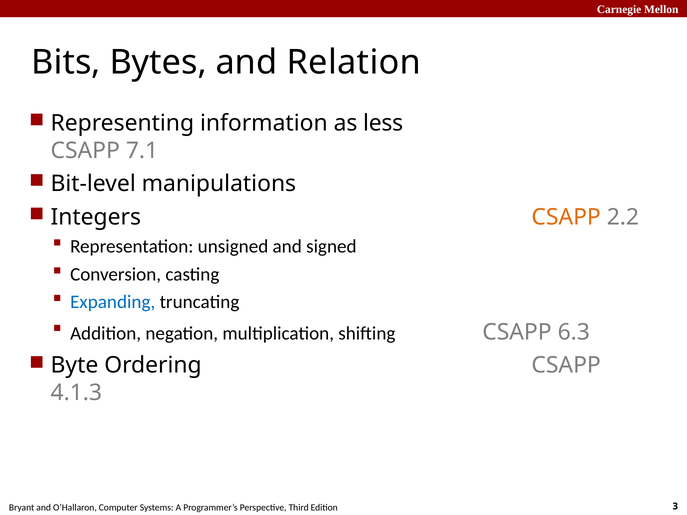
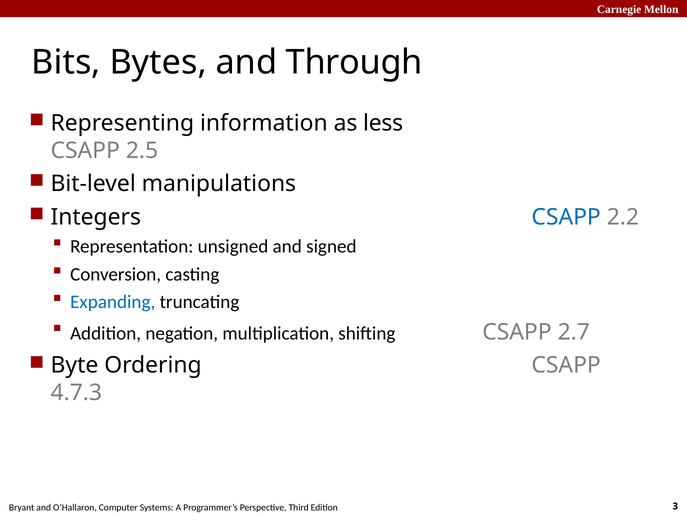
Relation: Relation -> Through (354, 63)
7.1: 7.1 -> 2.5 (142, 151)
CSAPP colour: orange -> blue (566, 217)
6.3: 6.3 -> 2.7 (574, 332)
4.1.3: 4.1.3 -> 4.7.3 (76, 393)
